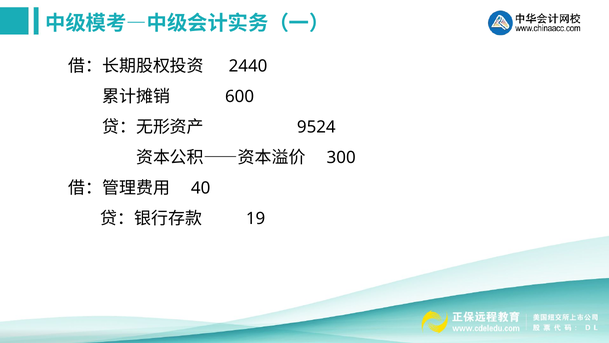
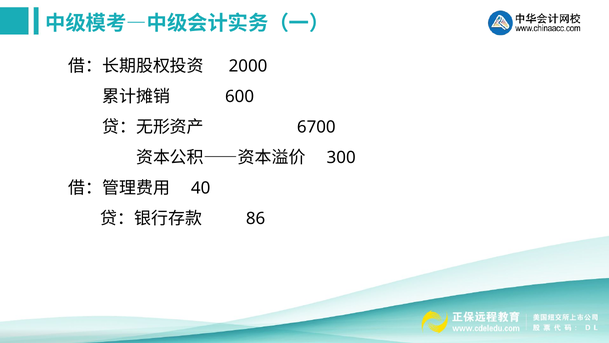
2440: 2440 -> 2000 (248, 66)
9524: 9524 -> 6700 (316, 127)
19: 19 -> 86 (256, 218)
